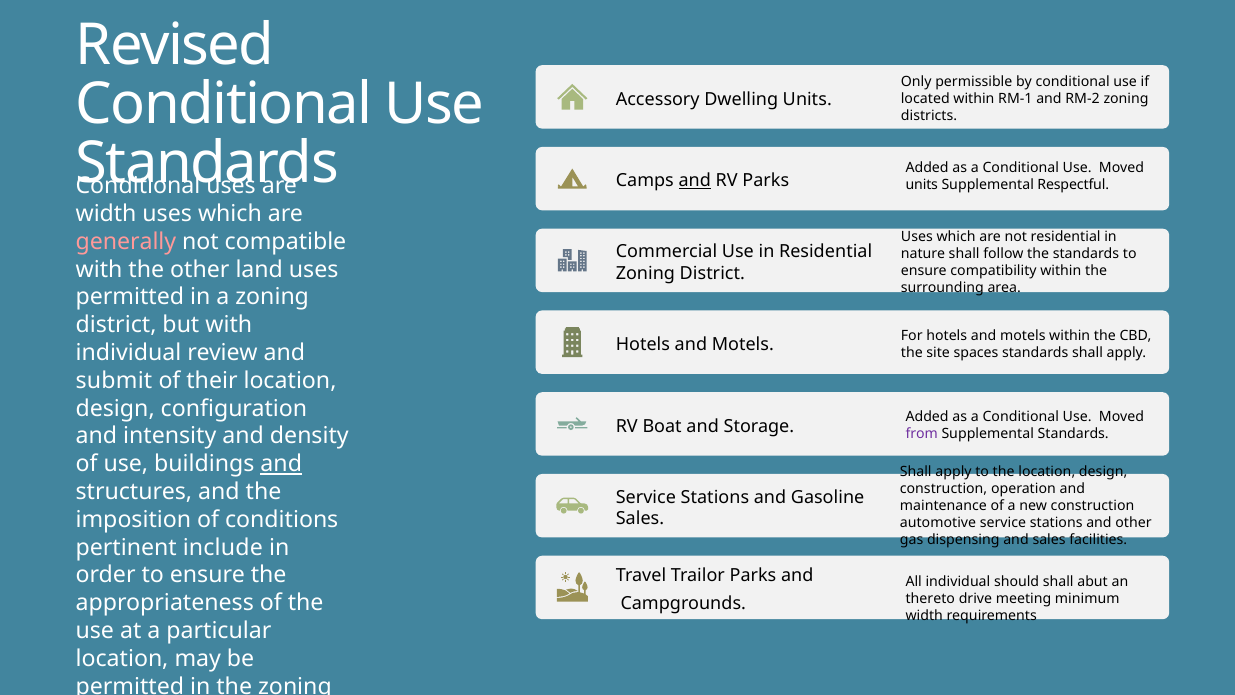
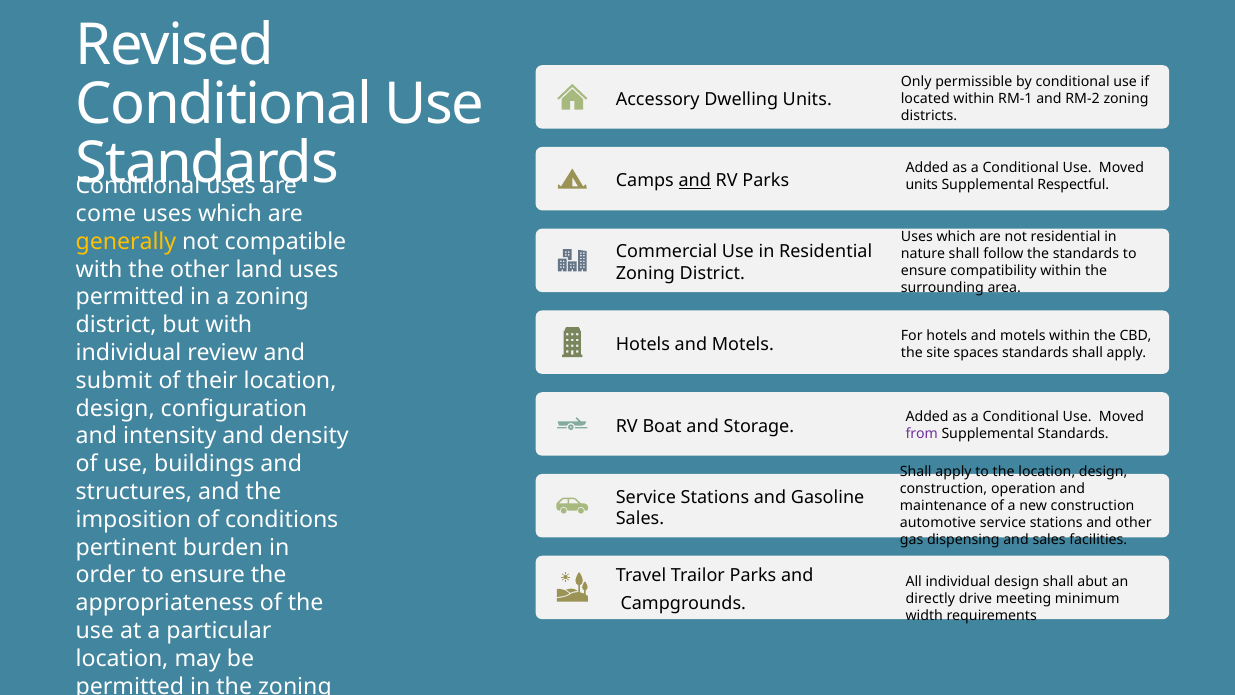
width: width -> come (106, 214)
generally colour: pink -> yellow (126, 242)
and underline: present -> none (281, 464)
include: include -> burden (223, 547)
individual should: should -> design (1017, 581)
thereto: thereto -> directly (930, 598)
